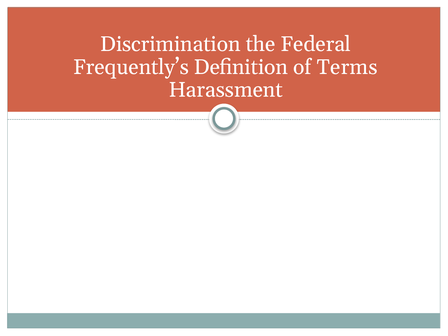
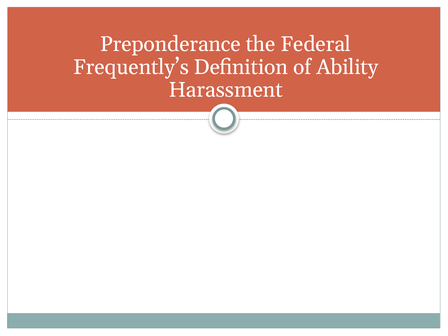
Discrimination: Discrimination -> Preponderance (170, 44)
Terms: Terms -> Ability (347, 67)
